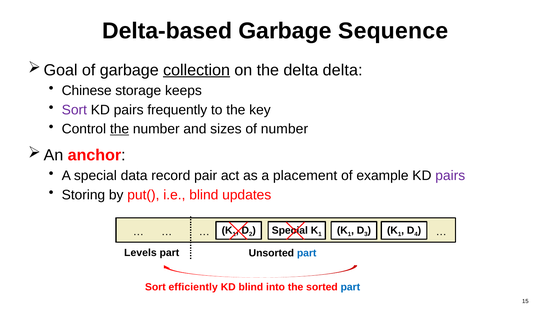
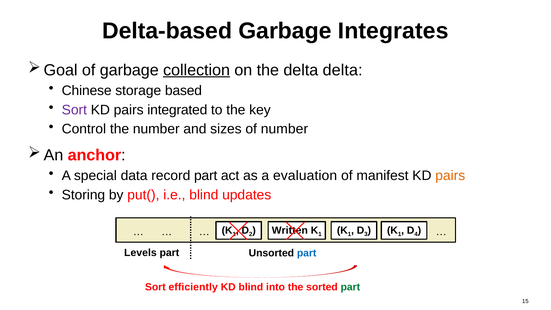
Sequence: Sequence -> Integrates (393, 31)
keeps: keeps -> based (183, 91)
frequently: frequently -> integrated (177, 110)
the underline: present -> none (120, 129)
record pair: pair -> part (206, 176)
placement: placement -> evaluation (305, 176)
example: example -> manifest (382, 176)
pairs colour: purple -> orange (450, 176)
Special: Special -> Written (290, 230)
part colour: blue -> green (350, 287)
